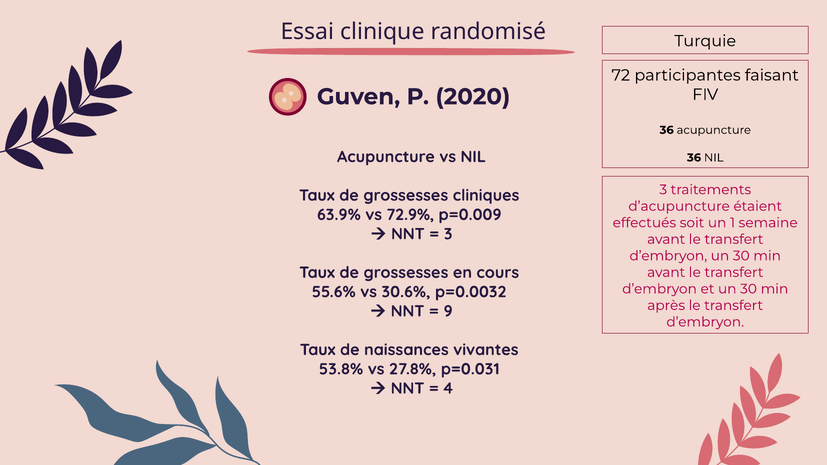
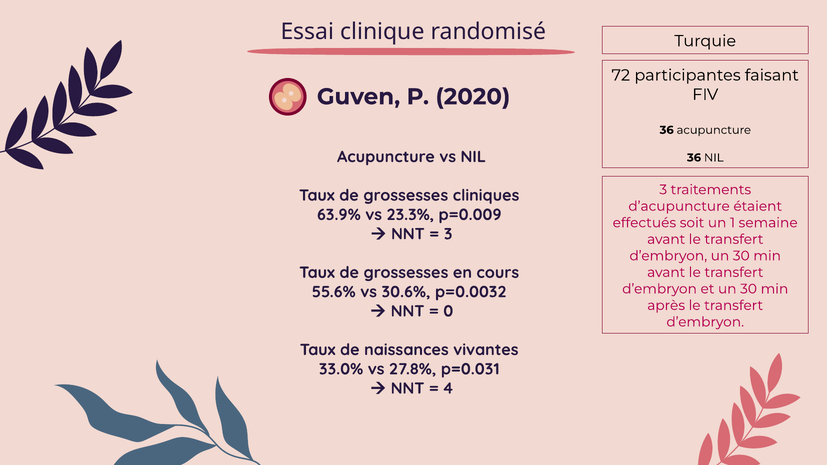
72.9%: 72.9% -> 23.3% (410, 215)
9: 9 -> 0 (448, 311)
53.8%: 53.8% -> 33.0% (341, 369)
